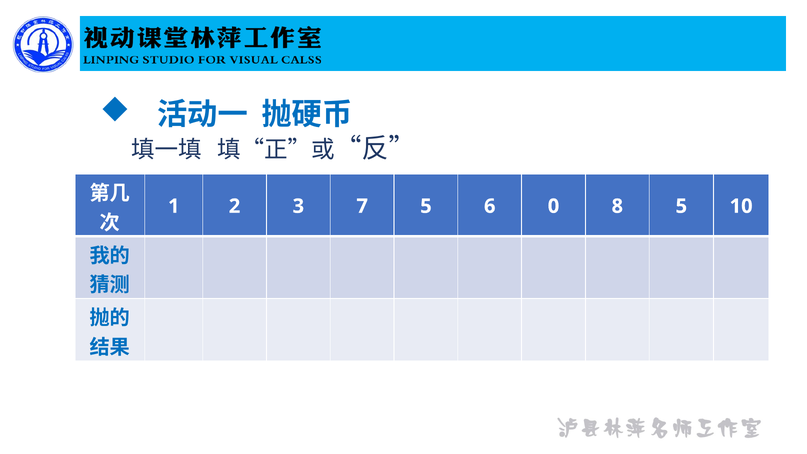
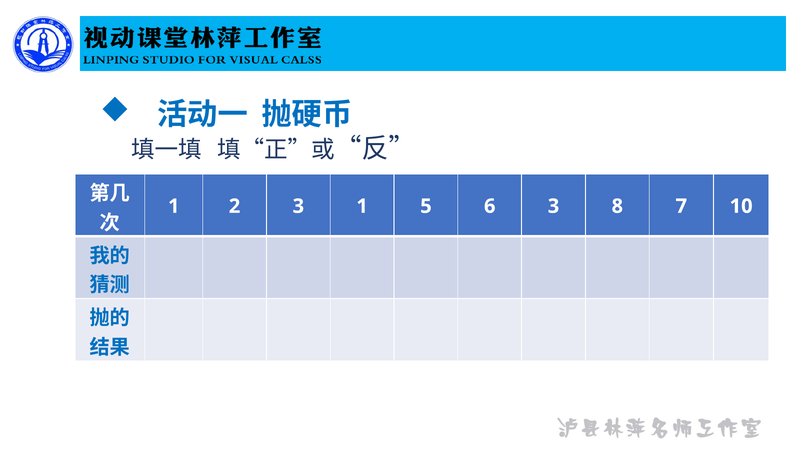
3 7: 7 -> 1 (362, 206)
6 0: 0 -> 3 (554, 206)
8 5: 5 -> 7 (681, 206)
